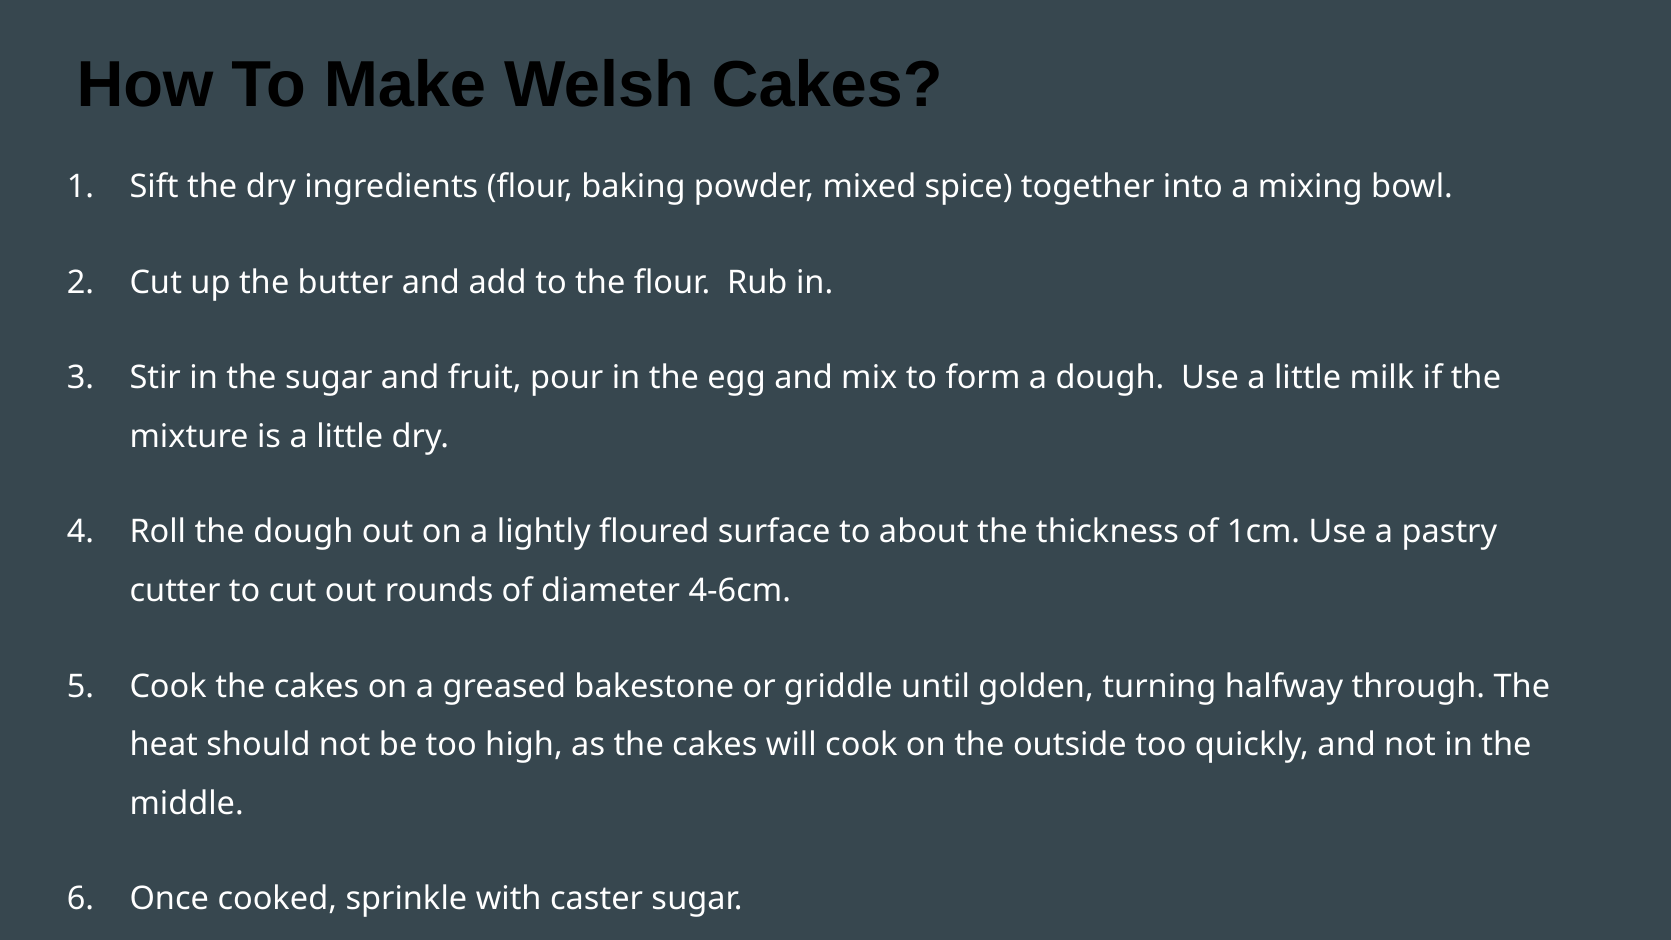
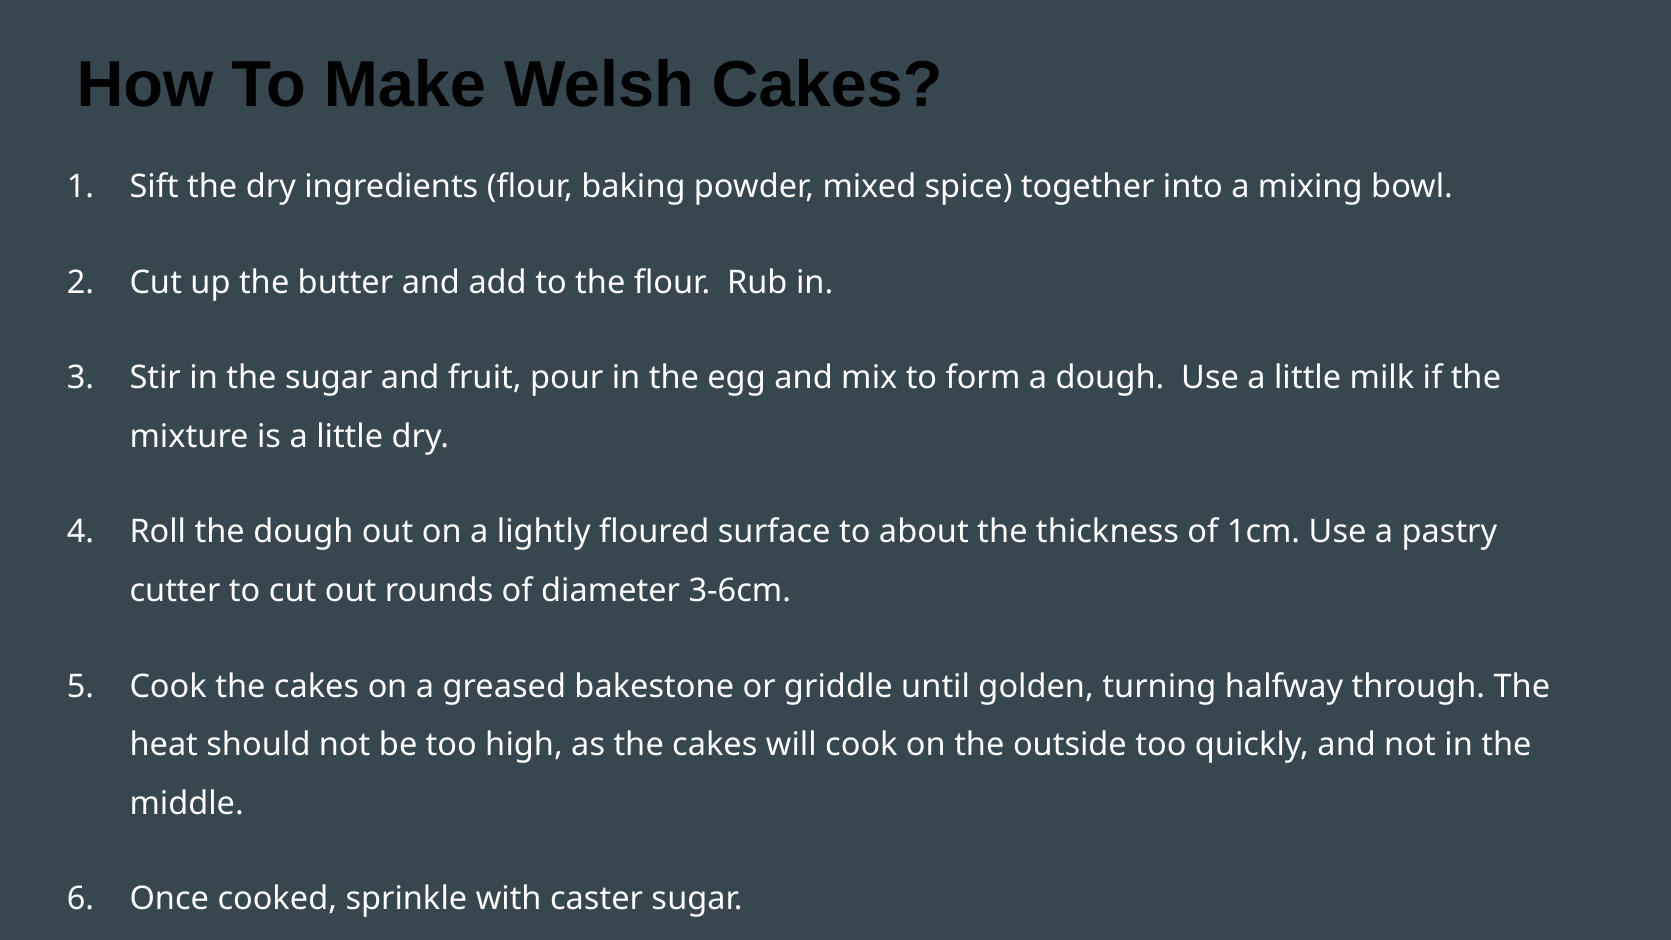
4-6cm: 4-6cm -> 3-6cm (740, 591)
